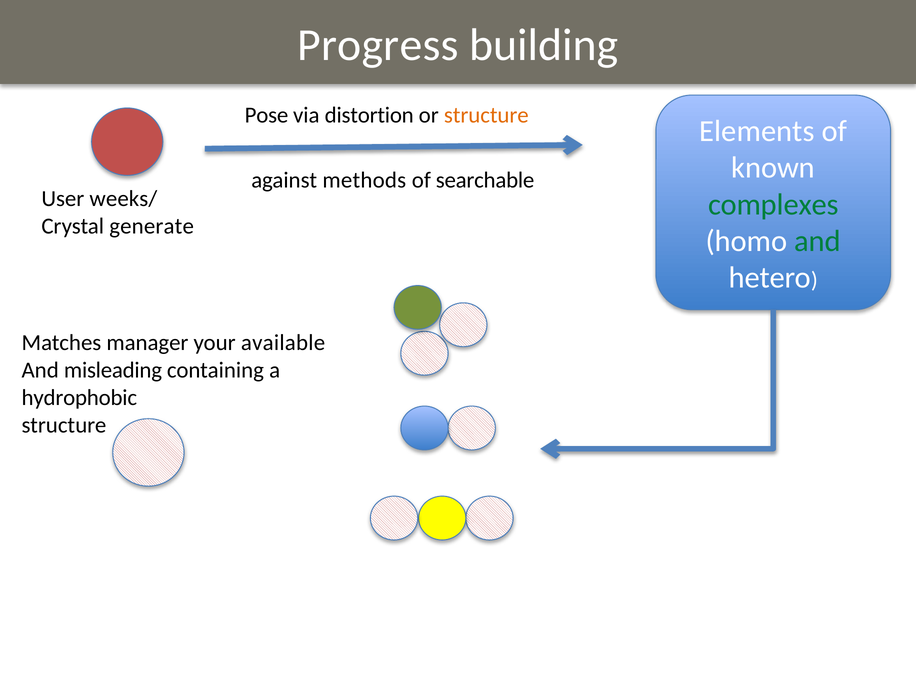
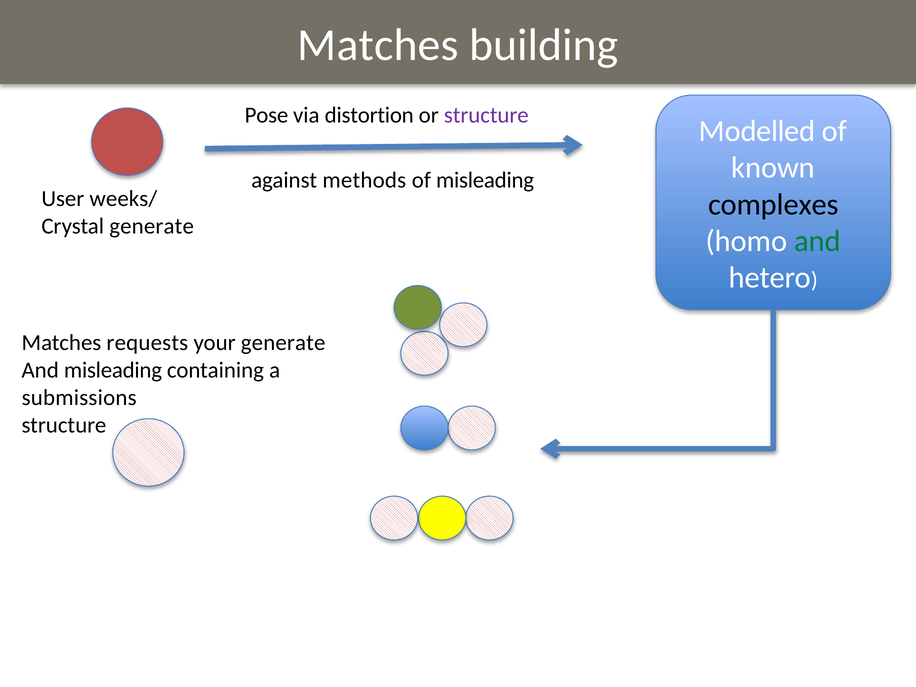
Progress: Progress -> Matches (378, 45)
structure colour: orange -> purple (486, 115)
Elements: Elements -> Modelled (757, 131)
of searchable: searchable -> misleading (485, 180)
complexes colour: green -> black (773, 205)
manager: manager -> requests (147, 343)
your available: available -> generate (283, 343)
hydrophobic: hydrophobic -> submissions (79, 398)
